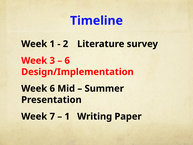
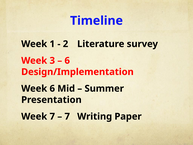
1: 1 -> 7 (67, 116)
